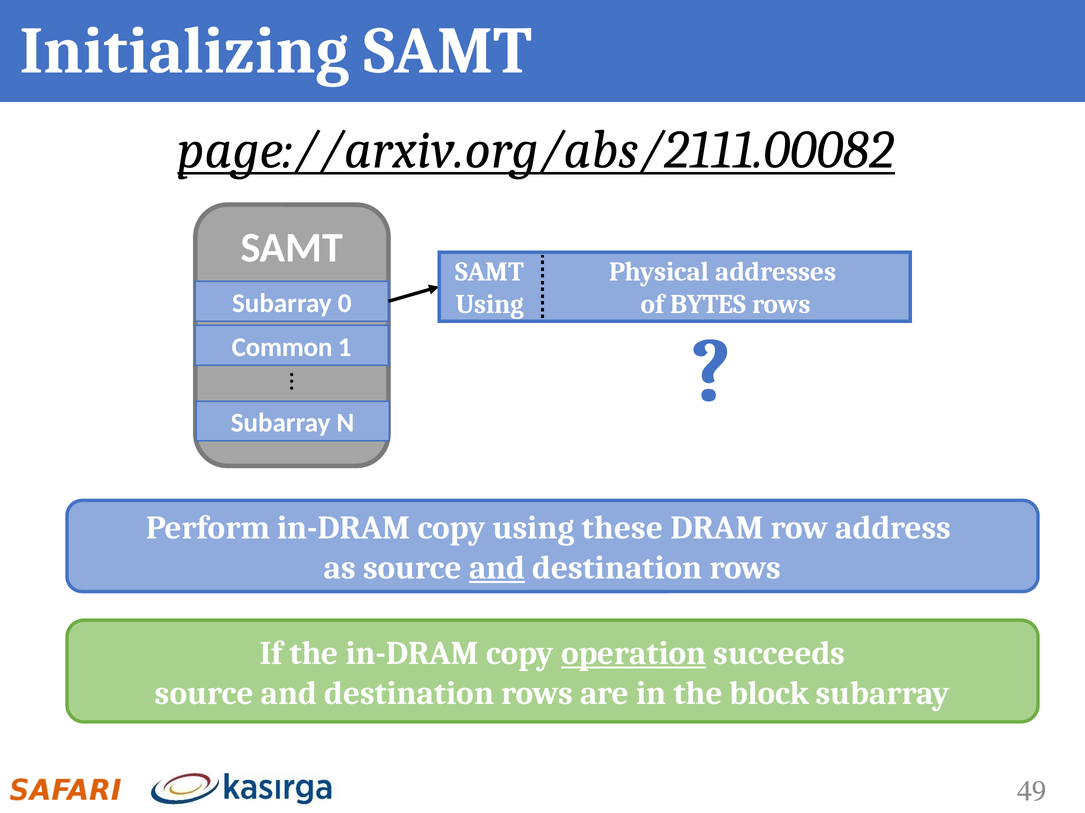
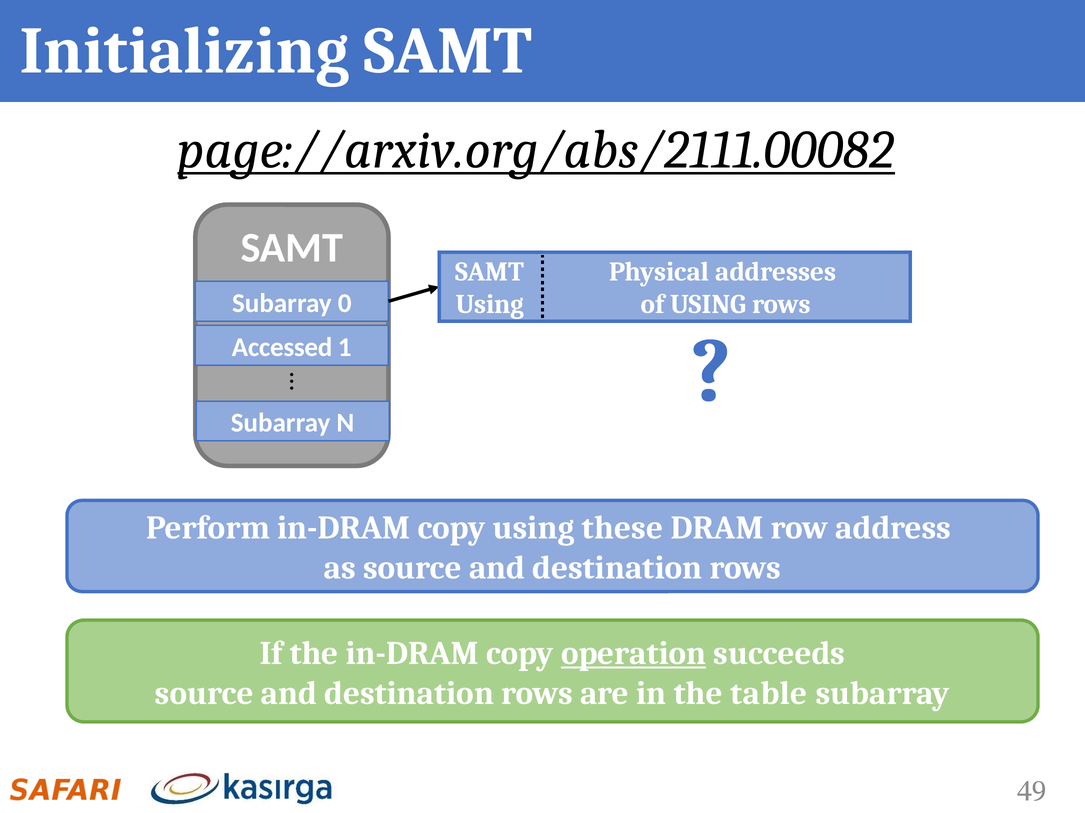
of BYTES: BYTES -> USING (708, 305)
Common: Common -> Accessed (282, 347)
and underline: present -> none (497, 568)
block: block -> table (769, 694)
